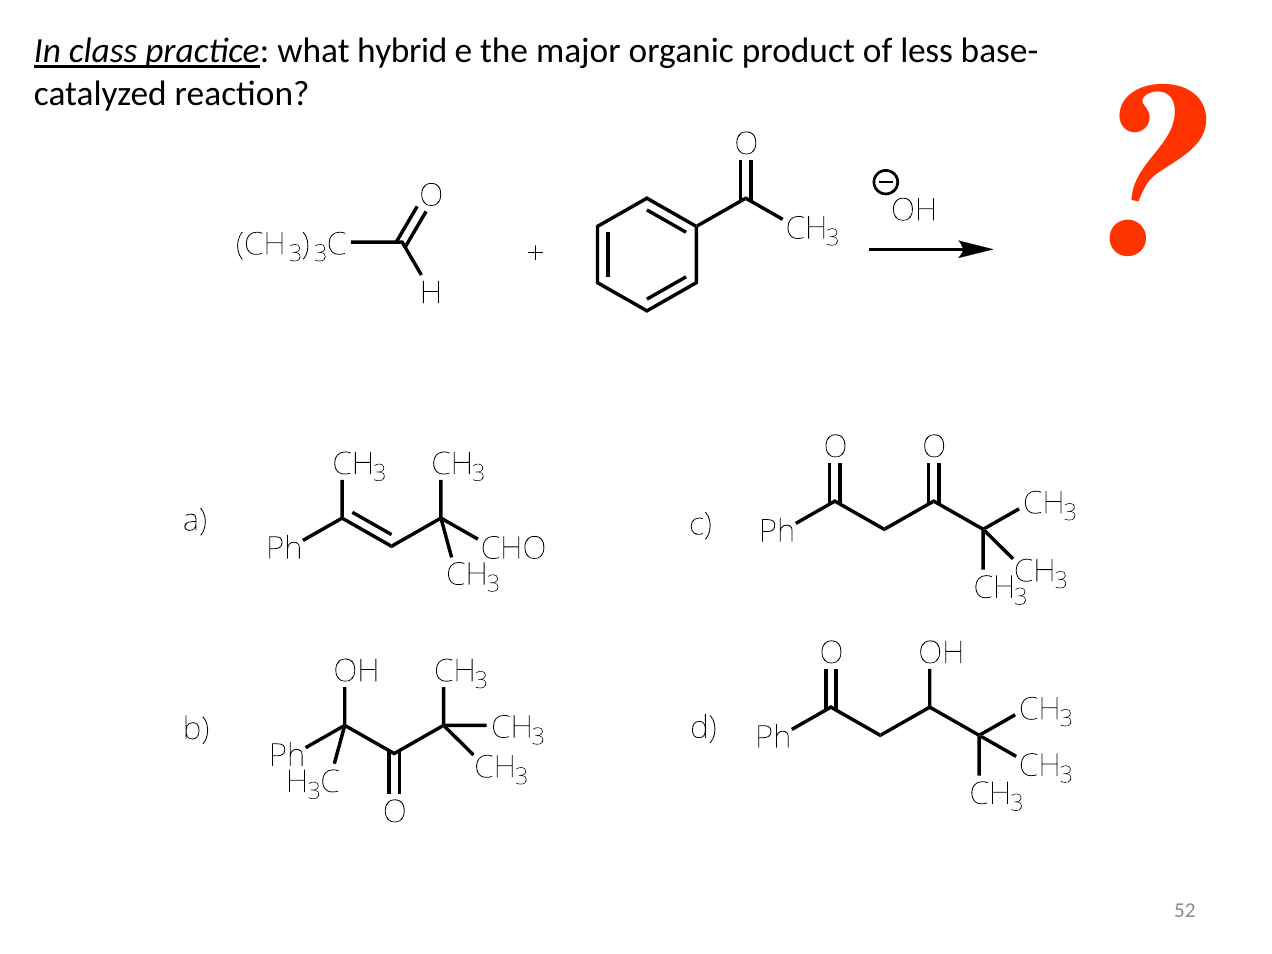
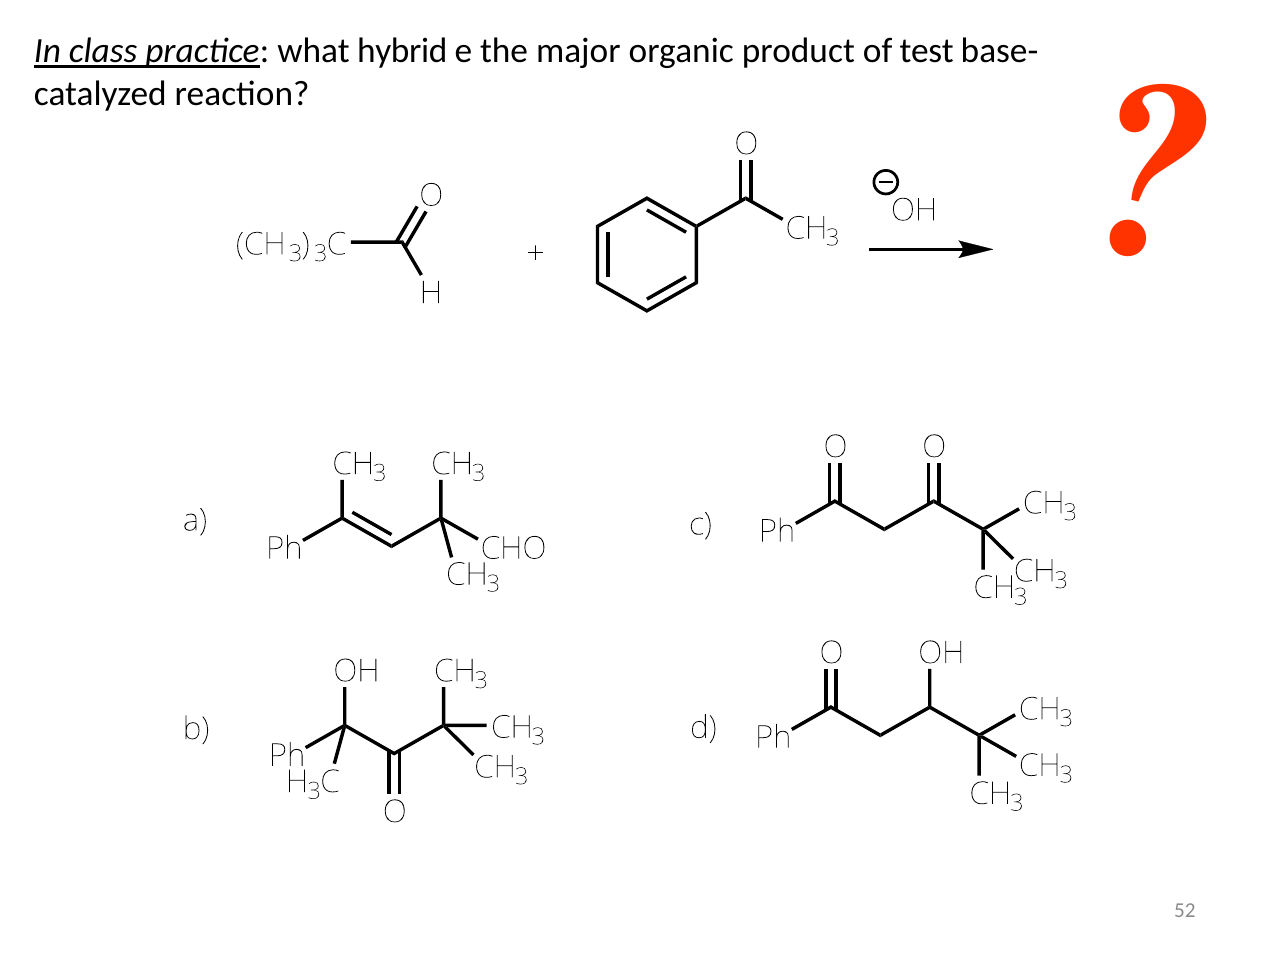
less: less -> test (927, 51)
